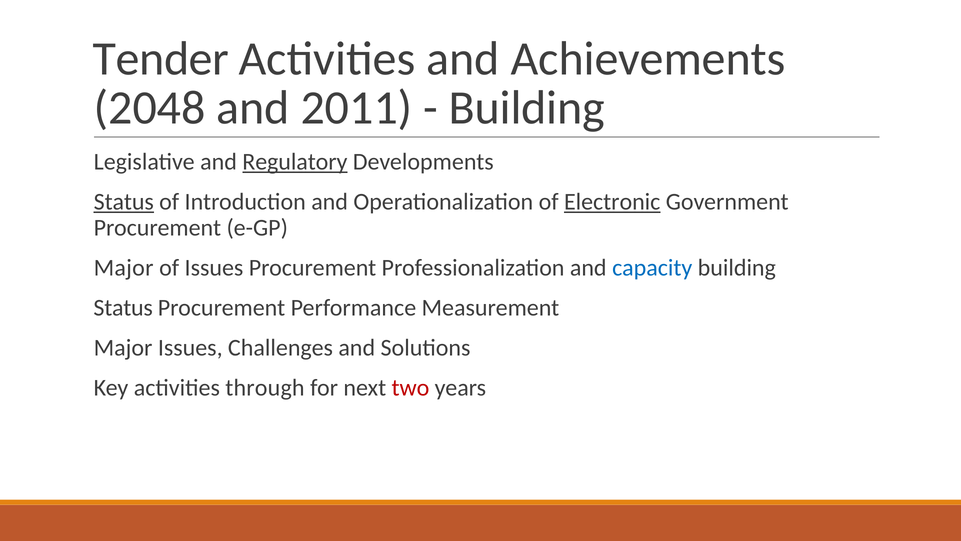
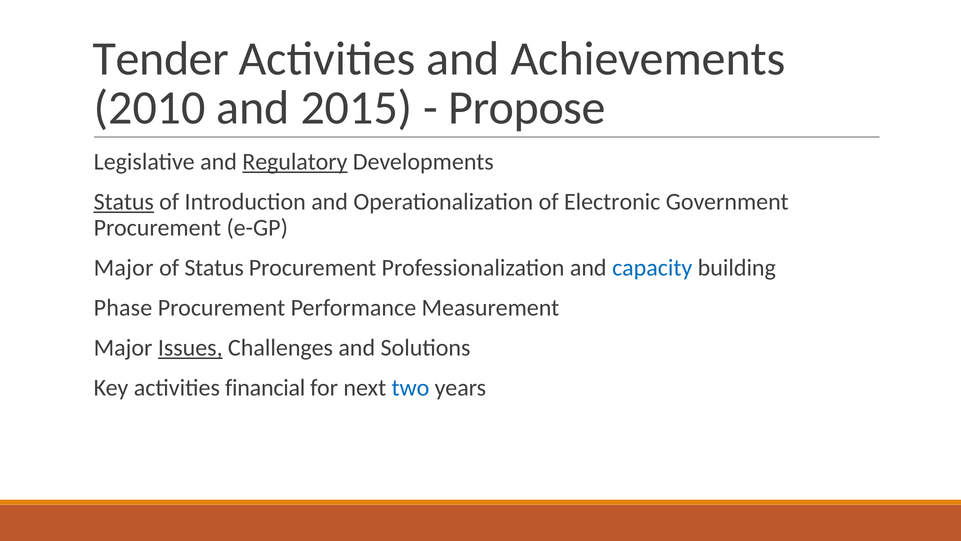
2048: 2048 -> 2010 (150, 108)
2011: 2011 -> 2015 (356, 108)
Building: Building -> Propose (527, 108)
Electronic underline: present -> none (612, 202)
of Issues: Issues -> Status (214, 268)
Status: Status -> Phase (123, 308)
Issues underline: none -> present (190, 348)
through: through -> financial (265, 388)
two colour: red -> blue (410, 388)
